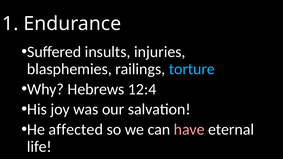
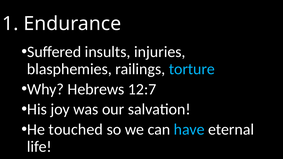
12:4: 12:4 -> 12:7 (142, 89)
affected: affected -> touched (76, 130)
have colour: pink -> light blue (189, 130)
